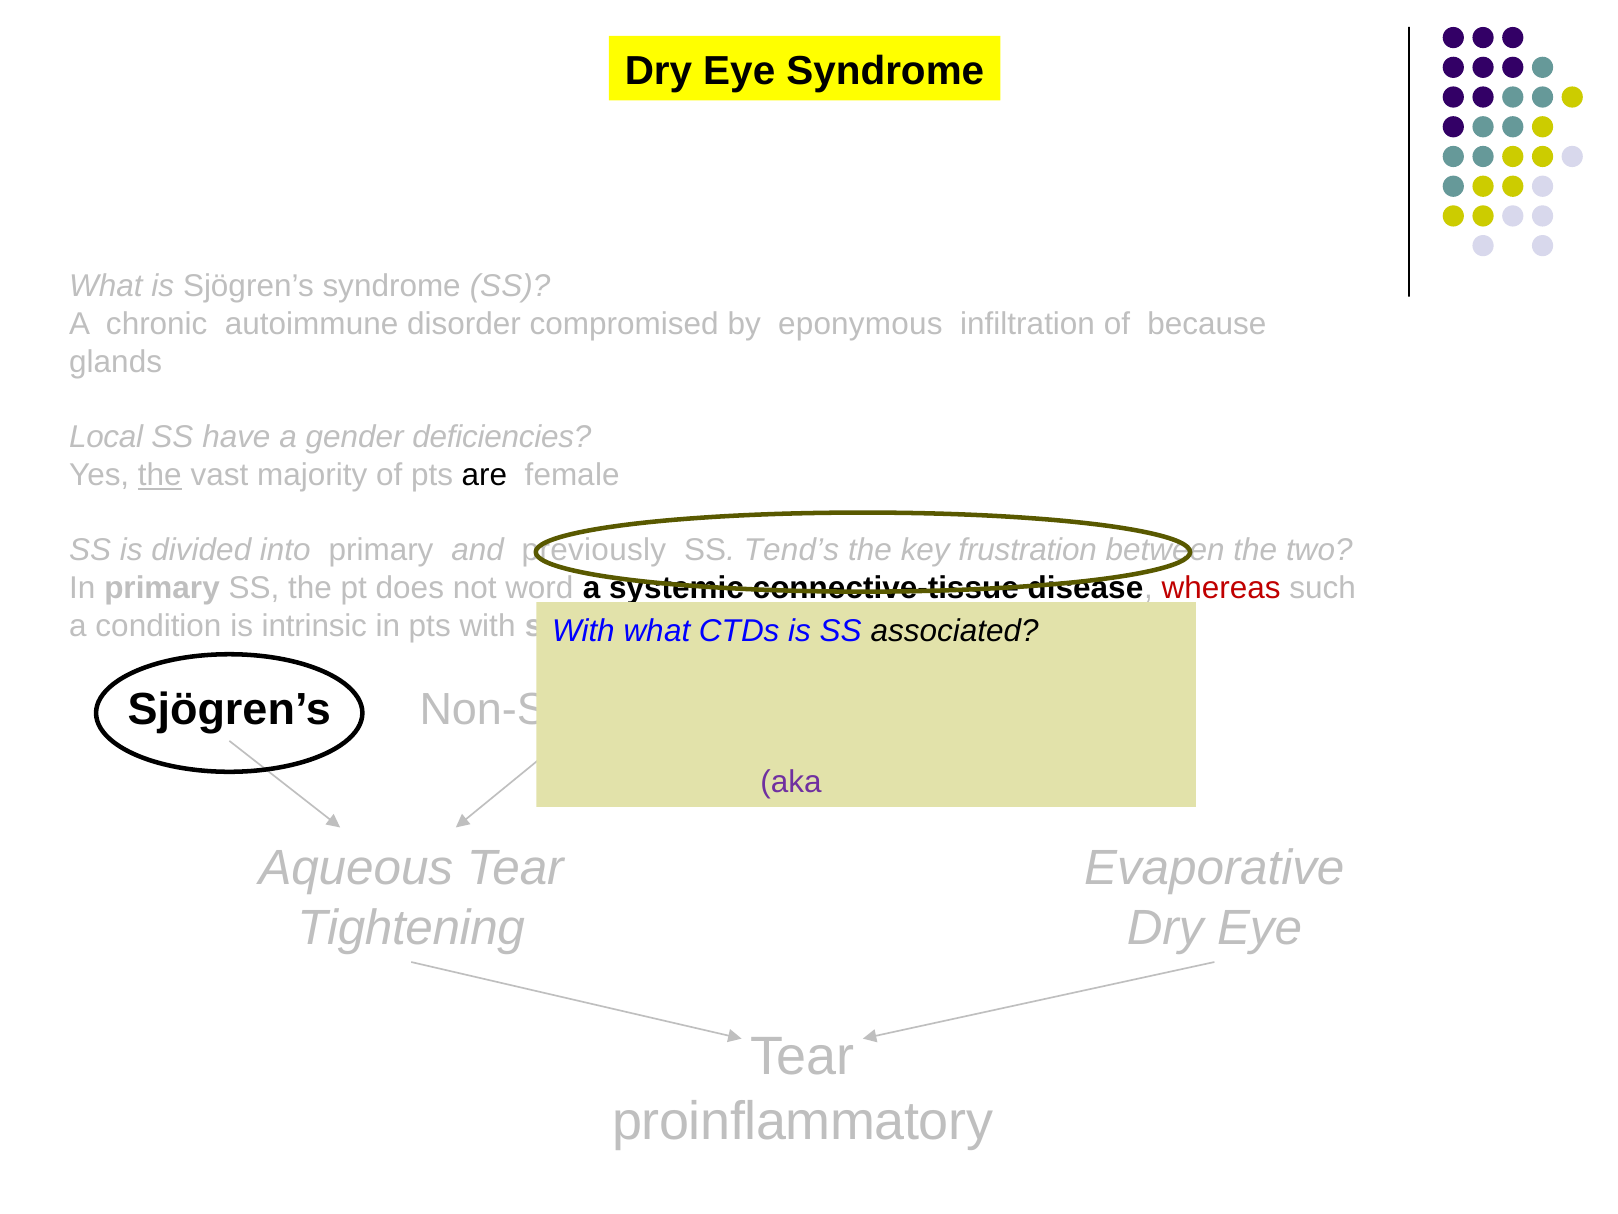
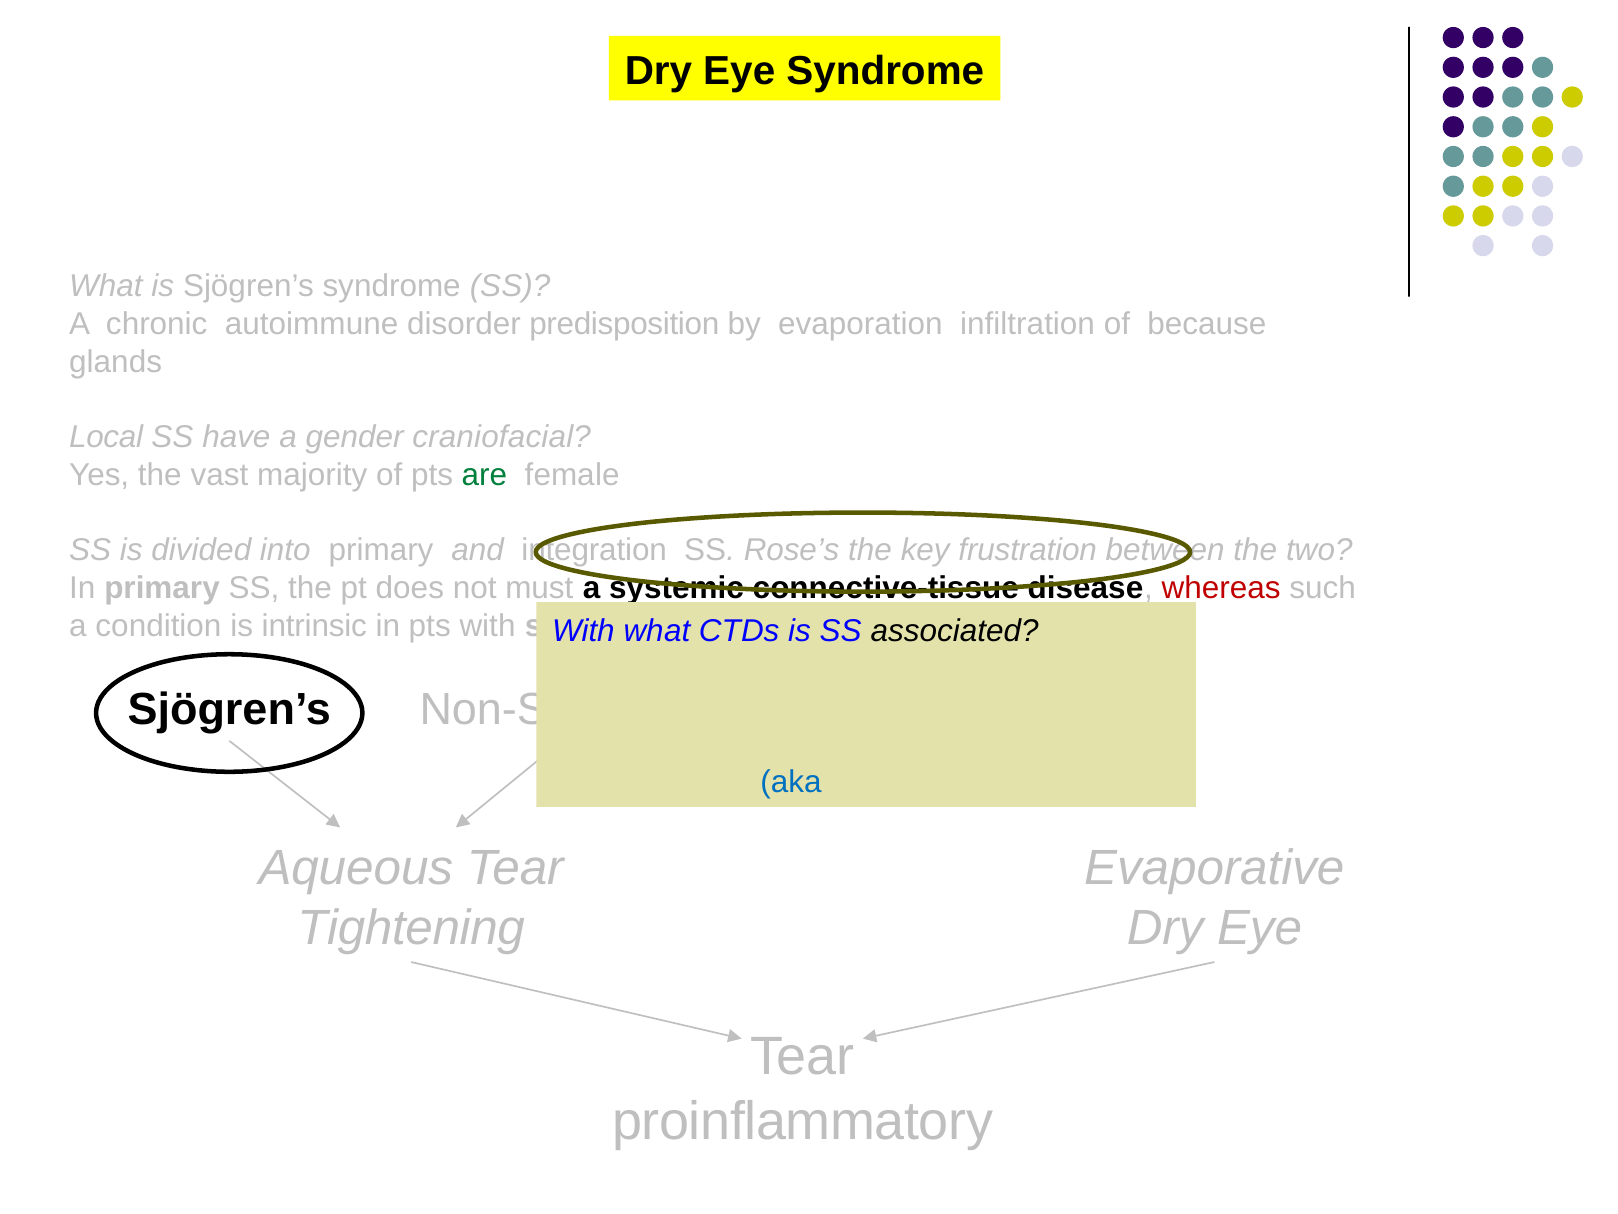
compromised: compromised -> predisposition (624, 324)
eponymous: eponymous -> evaporation (860, 324)
deficiencies: deficiencies -> craniofacial (502, 437)
the underline: present -> none (160, 475)
are colour: black -> green (484, 475)
previously: previously -> integration (594, 550)
Tend’s: Tend’s -> Rose’s (792, 550)
word: word -> must (539, 588)
aka colour: purple -> blue (791, 782)
